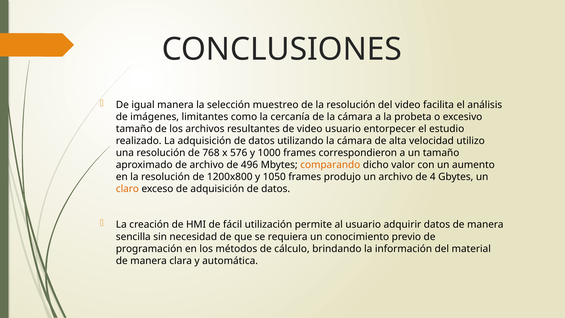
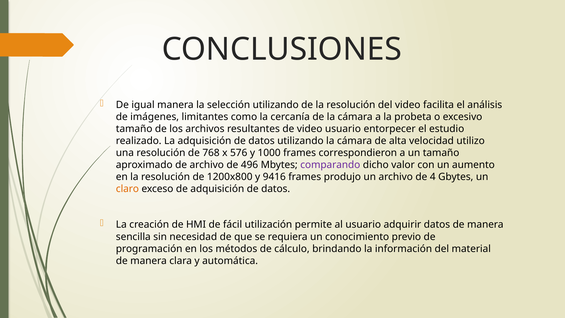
selección muestreo: muestreo -> utilizando (276, 105)
comparando colour: orange -> purple (330, 165)
1050: 1050 -> 9416 (274, 177)
